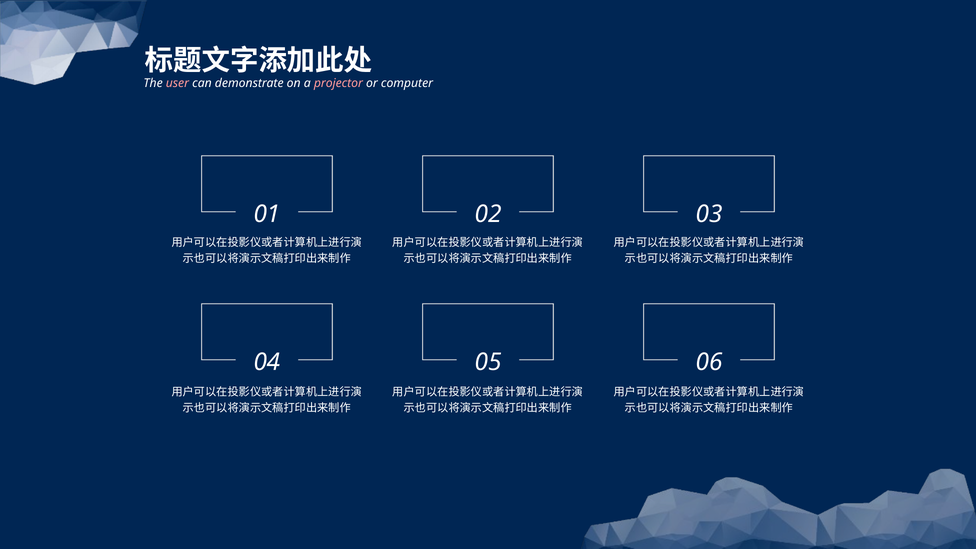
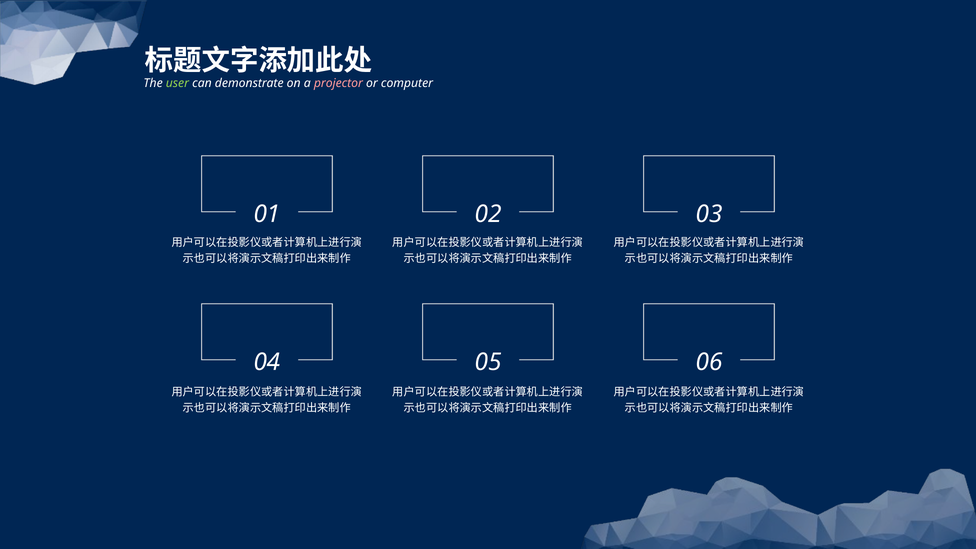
user colour: pink -> light green (177, 83)
